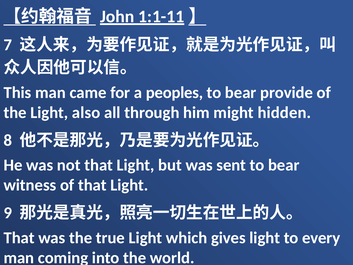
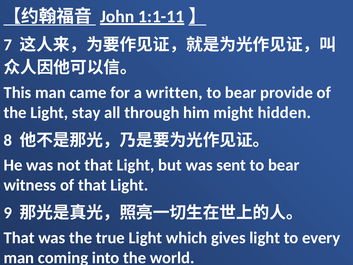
peoples: peoples -> written (174, 92)
also: also -> stay (86, 112)
